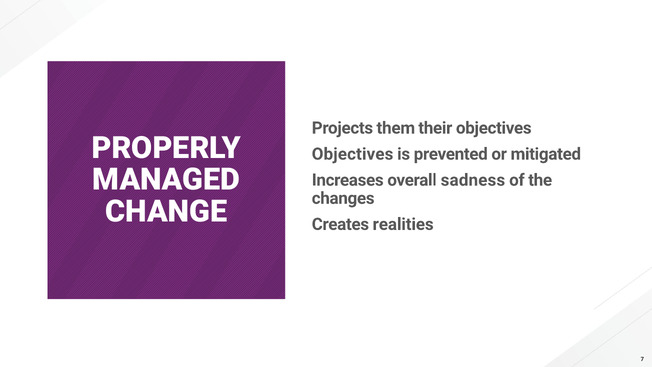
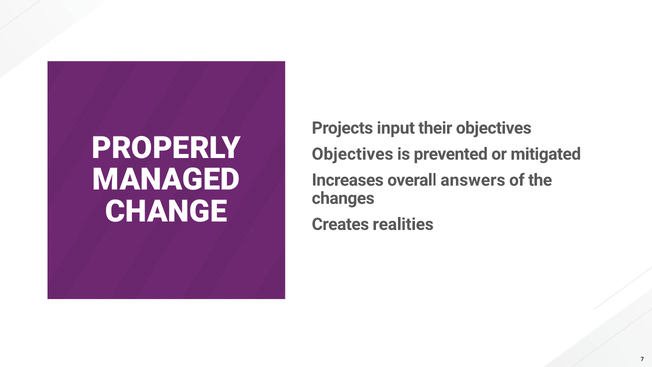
them: them -> input (396, 128)
sadness: sadness -> answers (473, 180)
